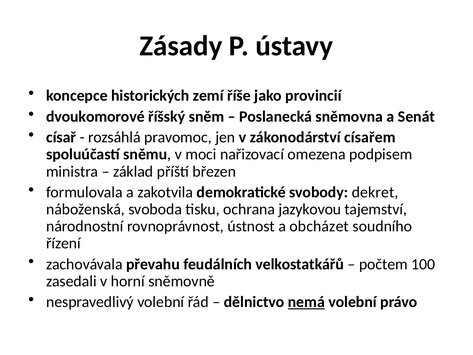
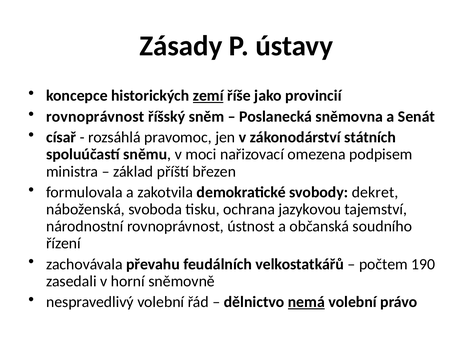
zemí underline: none -> present (208, 96)
dvoukomorové: dvoukomorové -> rovnoprávnost (95, 117)
císařem: císařem -> státních (370, 137)
obcházet: obcházet -> občanská (319, 226)
100: 100 -> 190 (423, 264)
